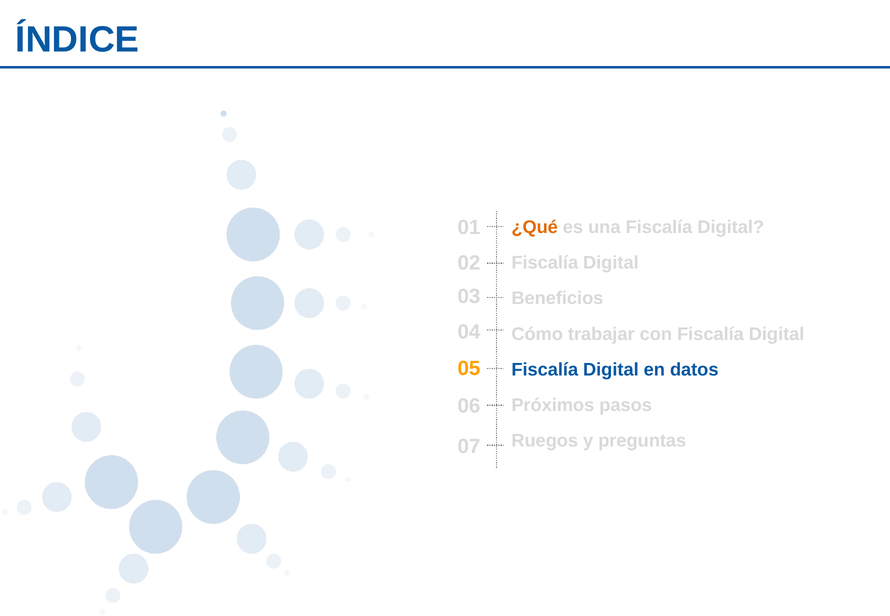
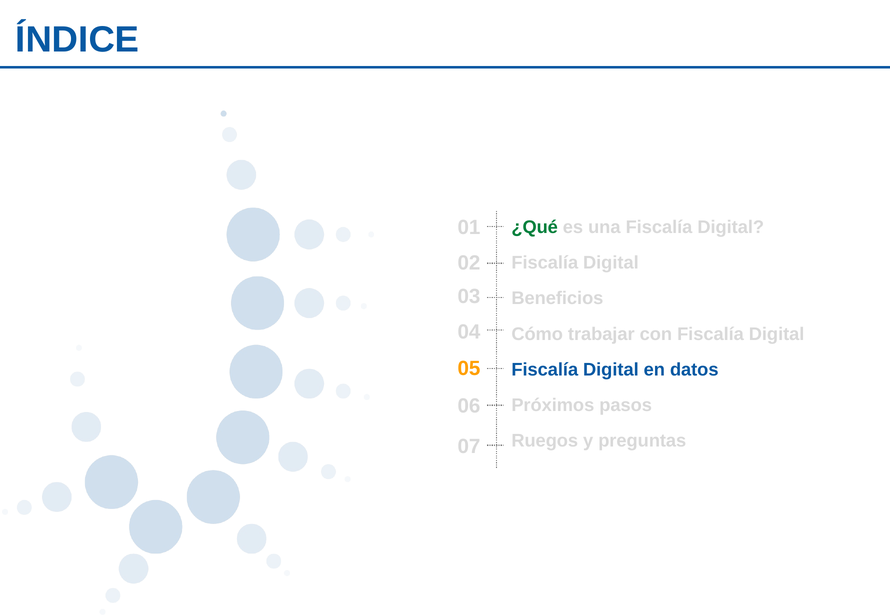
¿Qué colour: orange -> green (535, 227)
